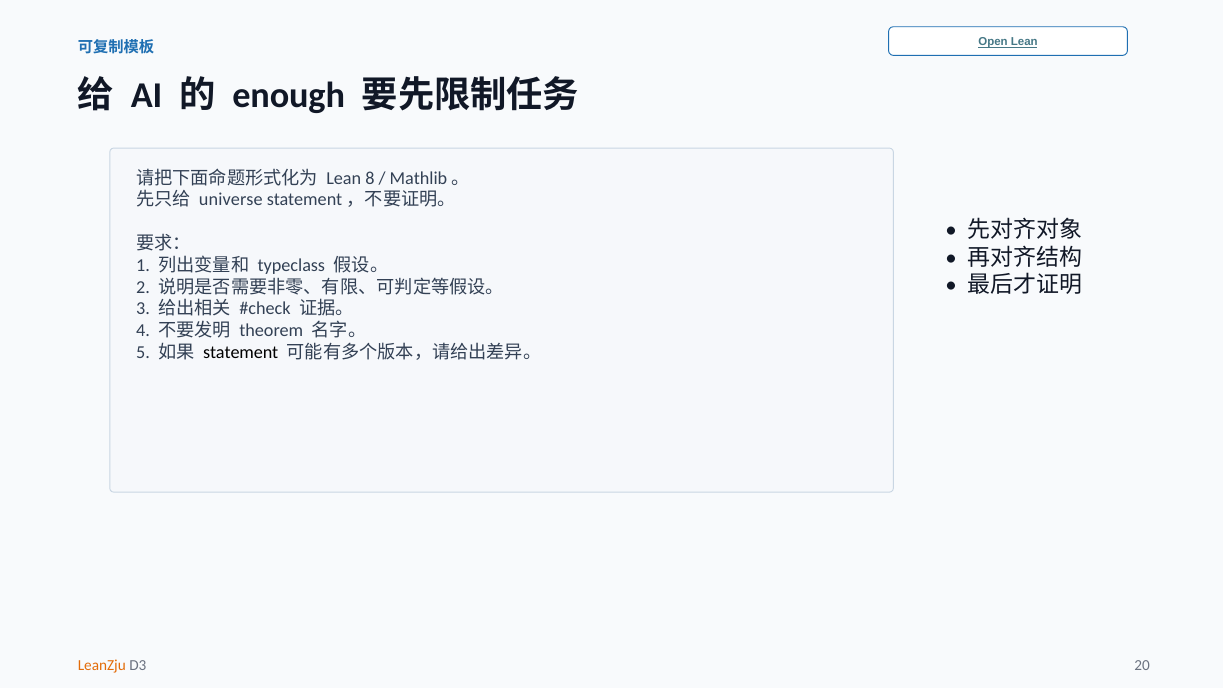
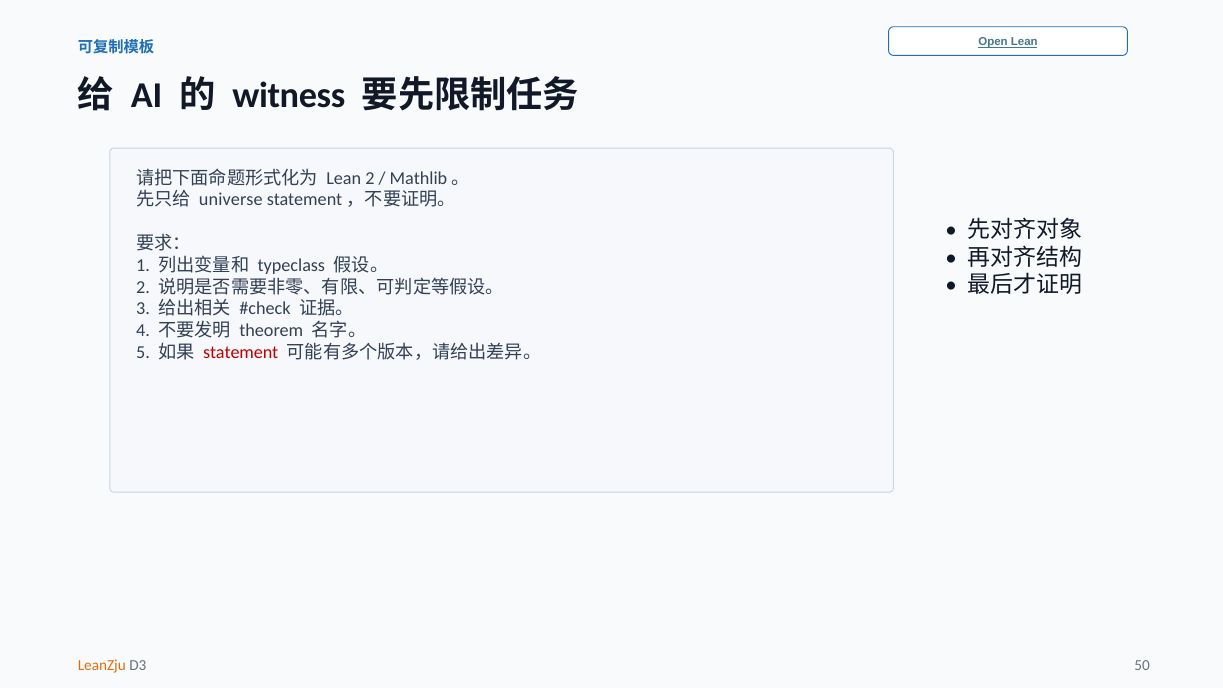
enough: enough -> witness (289, 96)
Lean 8: 8 -> 2 (370, 178)
statement colour: black -> red (241, 353)
20: 20 -> 50 (1142, 665)
